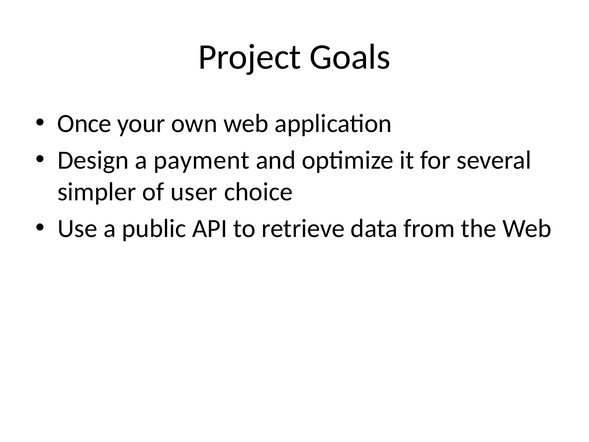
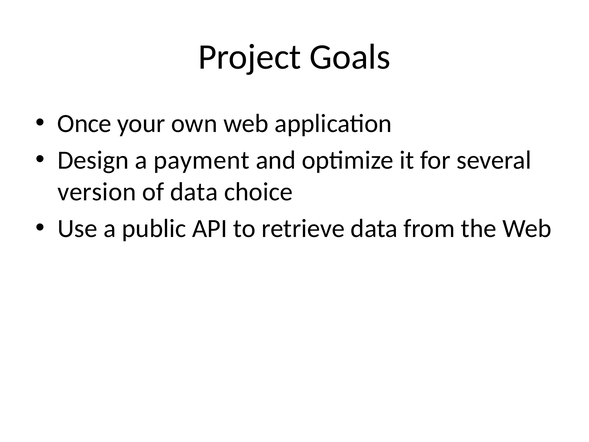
simpler: simpler -> version (97, 192)
of user: user -> data (194, 192)
